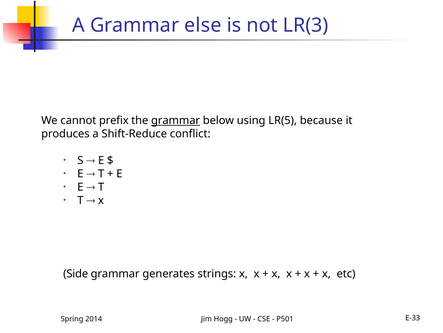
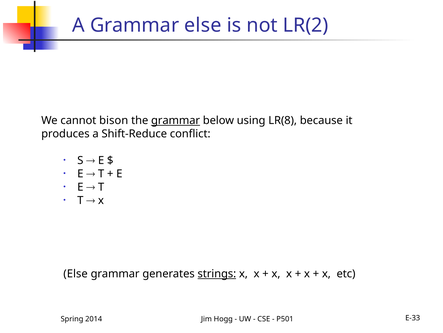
LR(3: LR(3 -> LR(2 (306, 25)
prefix: prefix -> bison (114, 120)
LR(5: LR(5 -> LR(8 (283, 120)
Side: Side -> Else (76, 273)
strings underline: none -> present (217, 273)
